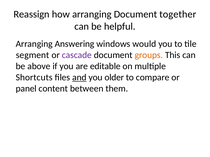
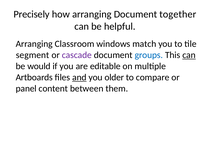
Reassign: Reassign -> Precisely (32, 14)
Answering: Answering -> Classroom (75, 44)
would: would -> match (144, 44)
groups colour: orange -> blue (149, 55)
can underline: none -> present (189, 55)
above: above -> would (39, 66)
Shortcuts: Shortcuts -> Artboards (34, 78)
